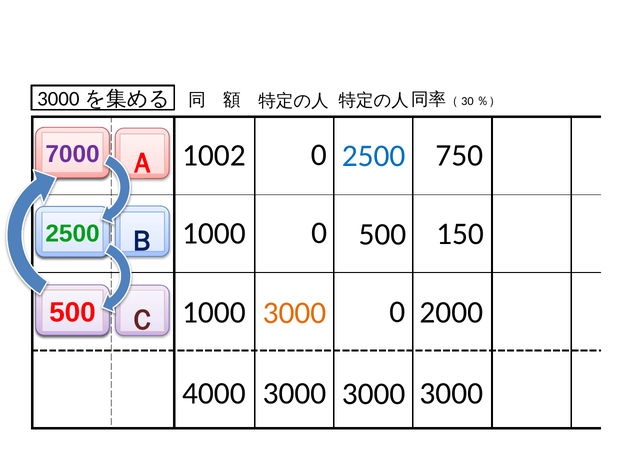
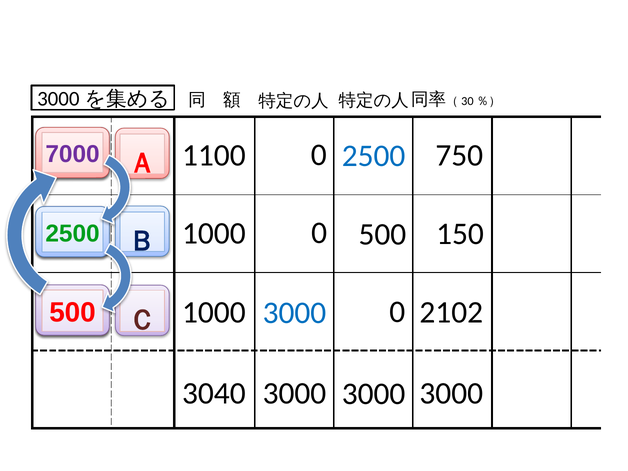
1002: 1002 -> 1100 (214, 155)
2000: 2000 -> 2102 (451, 312)
3000 colour: orange -> blue (294, 313)
4000: 4000 -> 3040 (214, 393)
